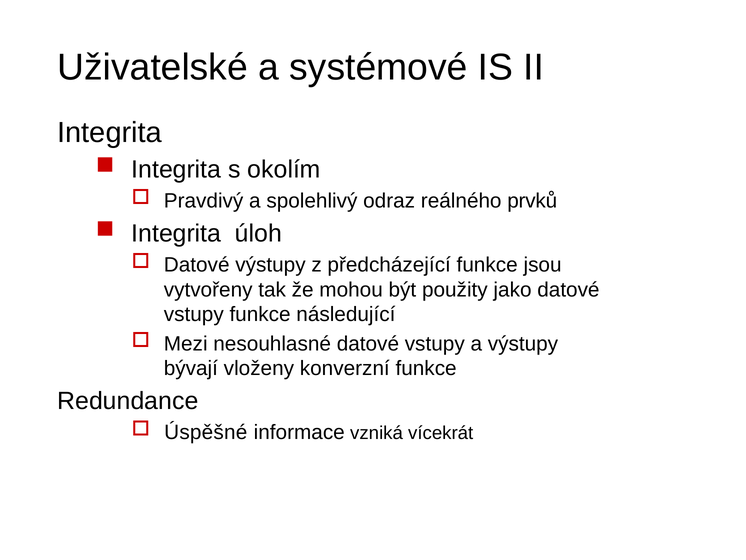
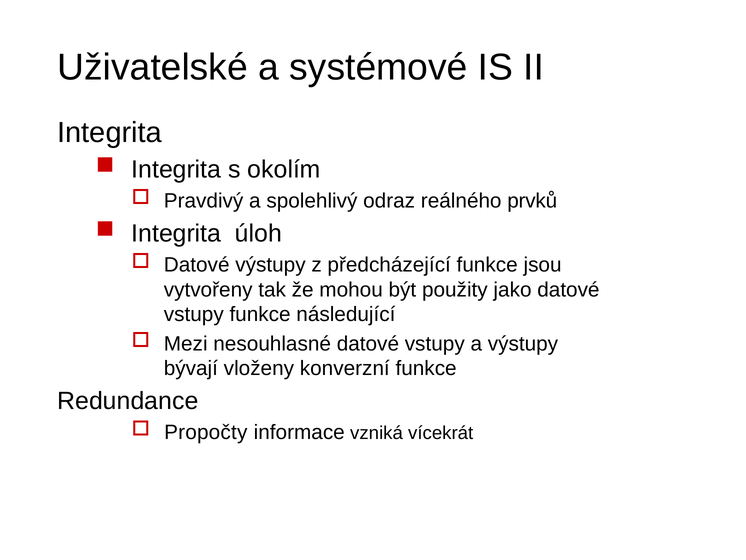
Úspěšné: Úspěšné -> Propočty (206, 432)
